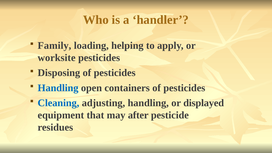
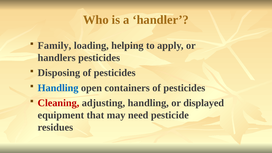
worksite: worksite -> handlers (57, 58)
Cleaning colour: blue -> red (58, 103)
after: after -> need (138, 115)
